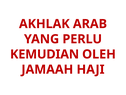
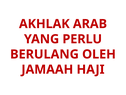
KEMUDIAN: KEMUDIAN -> BERULANG (44, 54)
